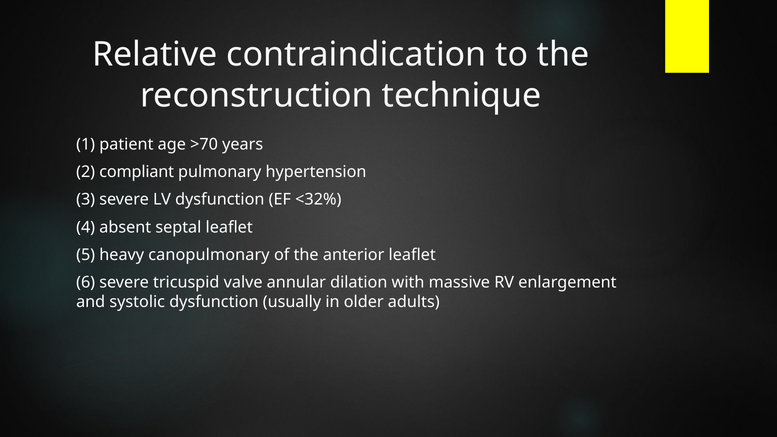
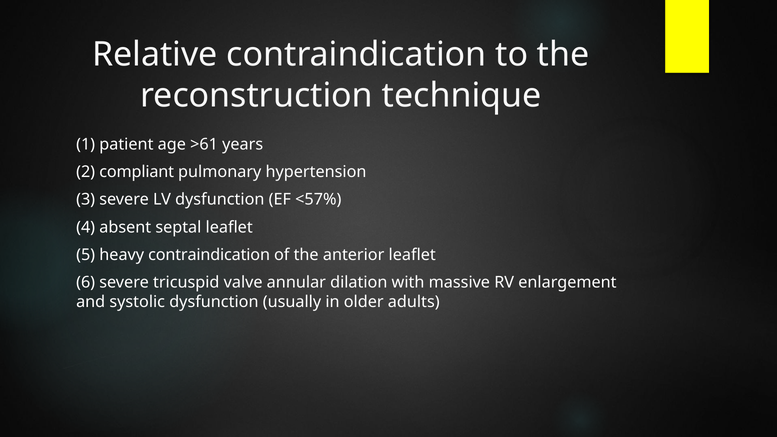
>70: >70 -> >61 (204, 145)
<32%: <32% -> <57% (318, 200)
heavy canopulmonary: canopulmonary -> contraindication (209, 255)
